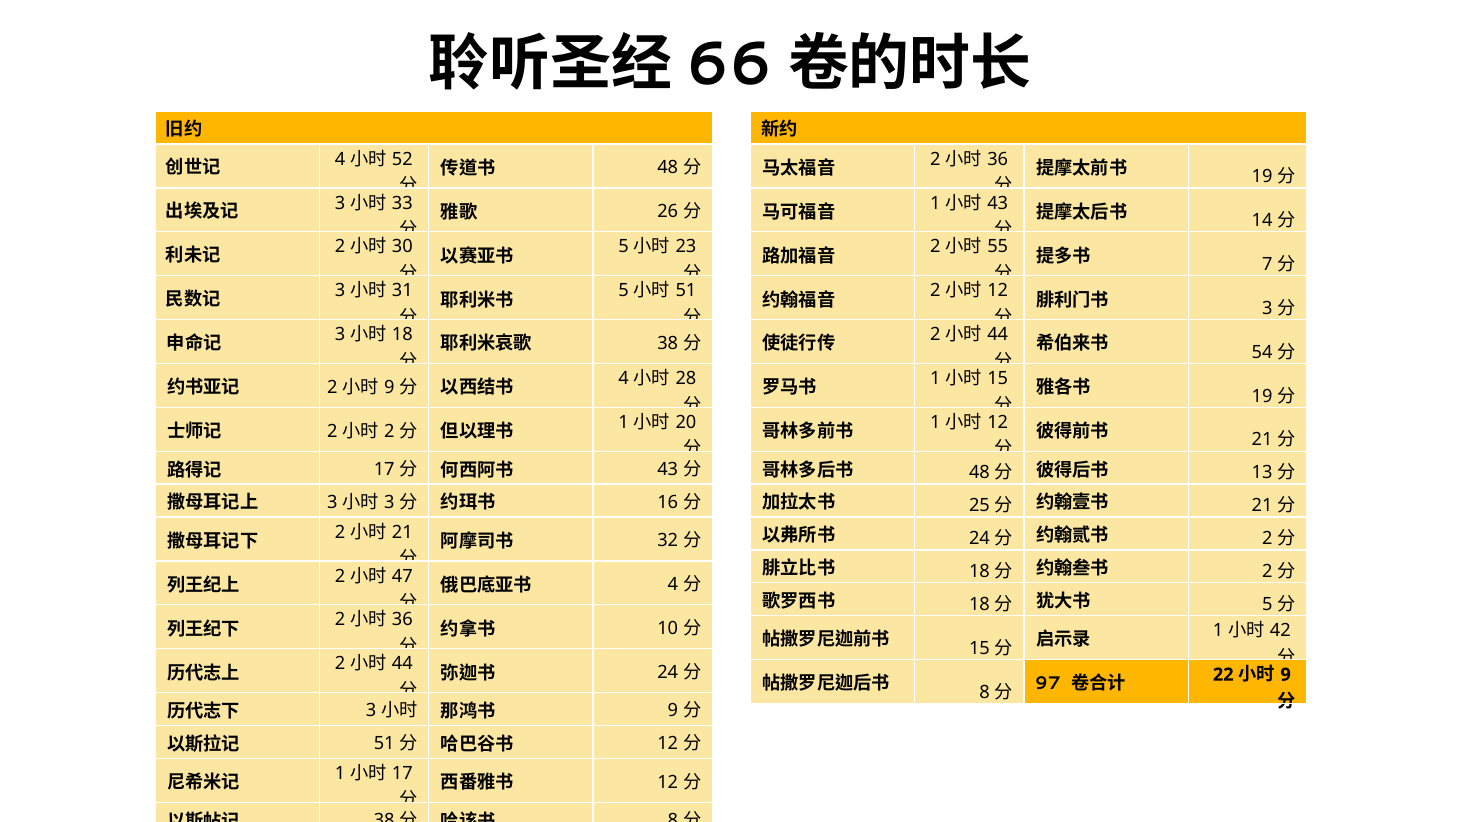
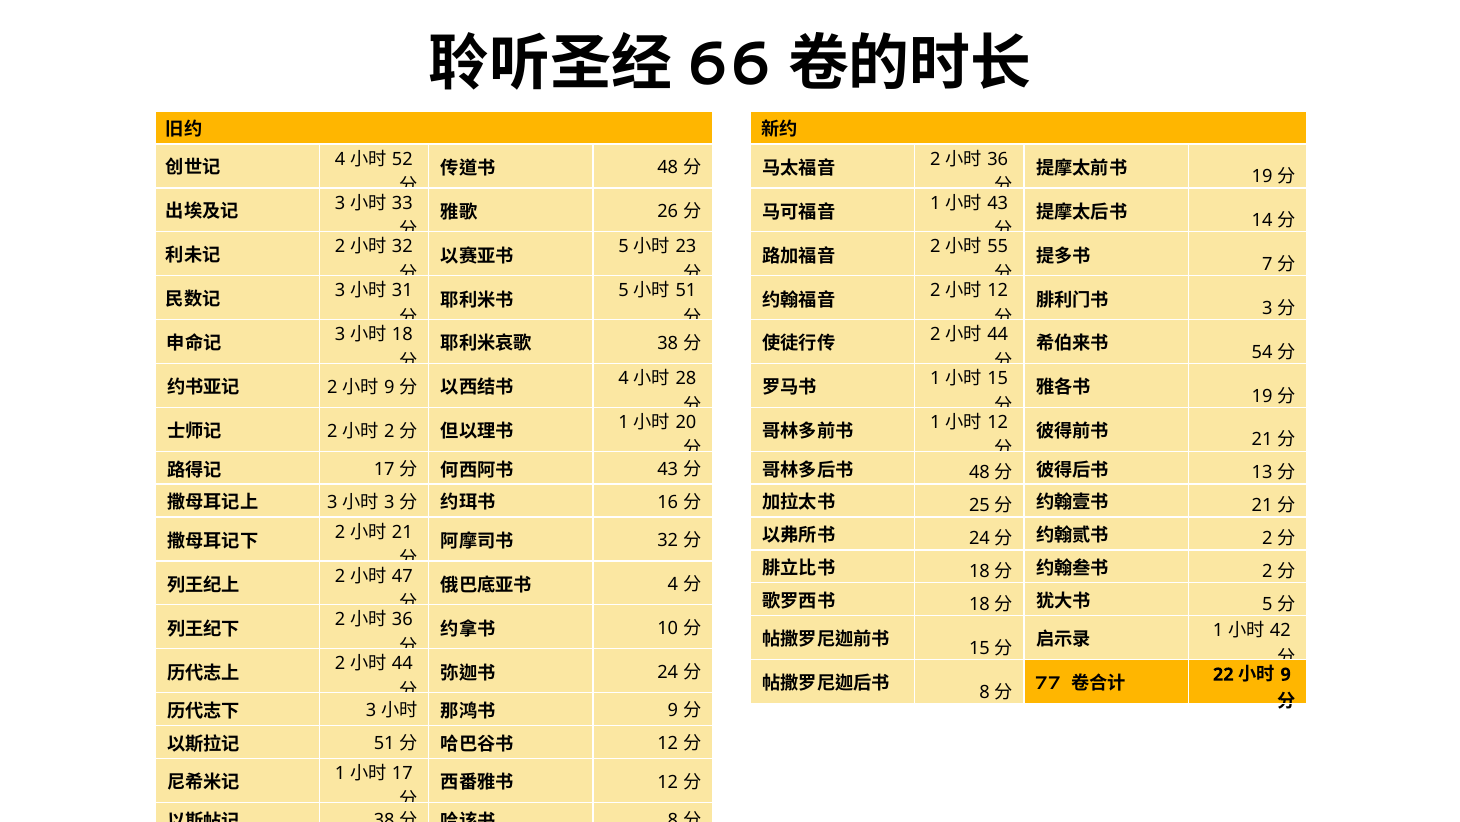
30: 30 -> 32 (402, 247)
97: 97 -> 77 (1048, 682)
